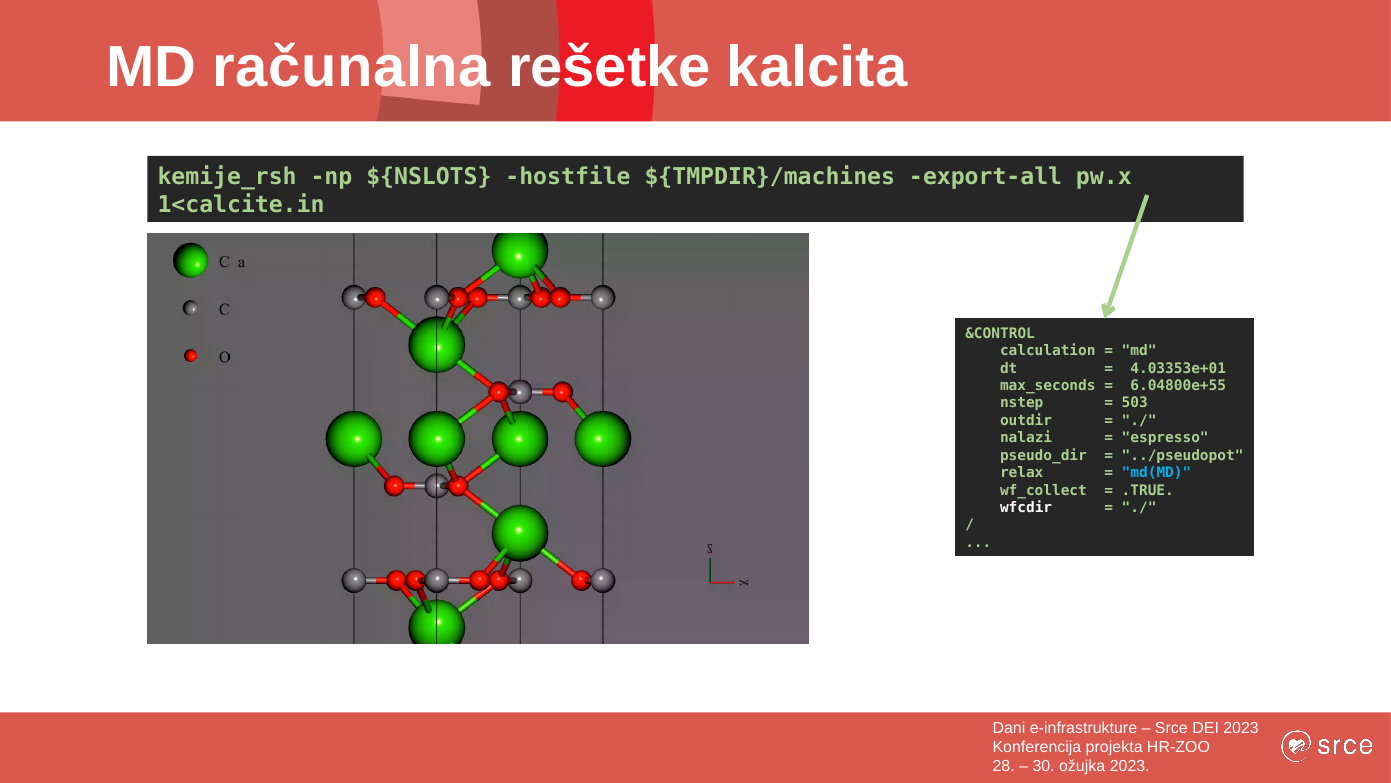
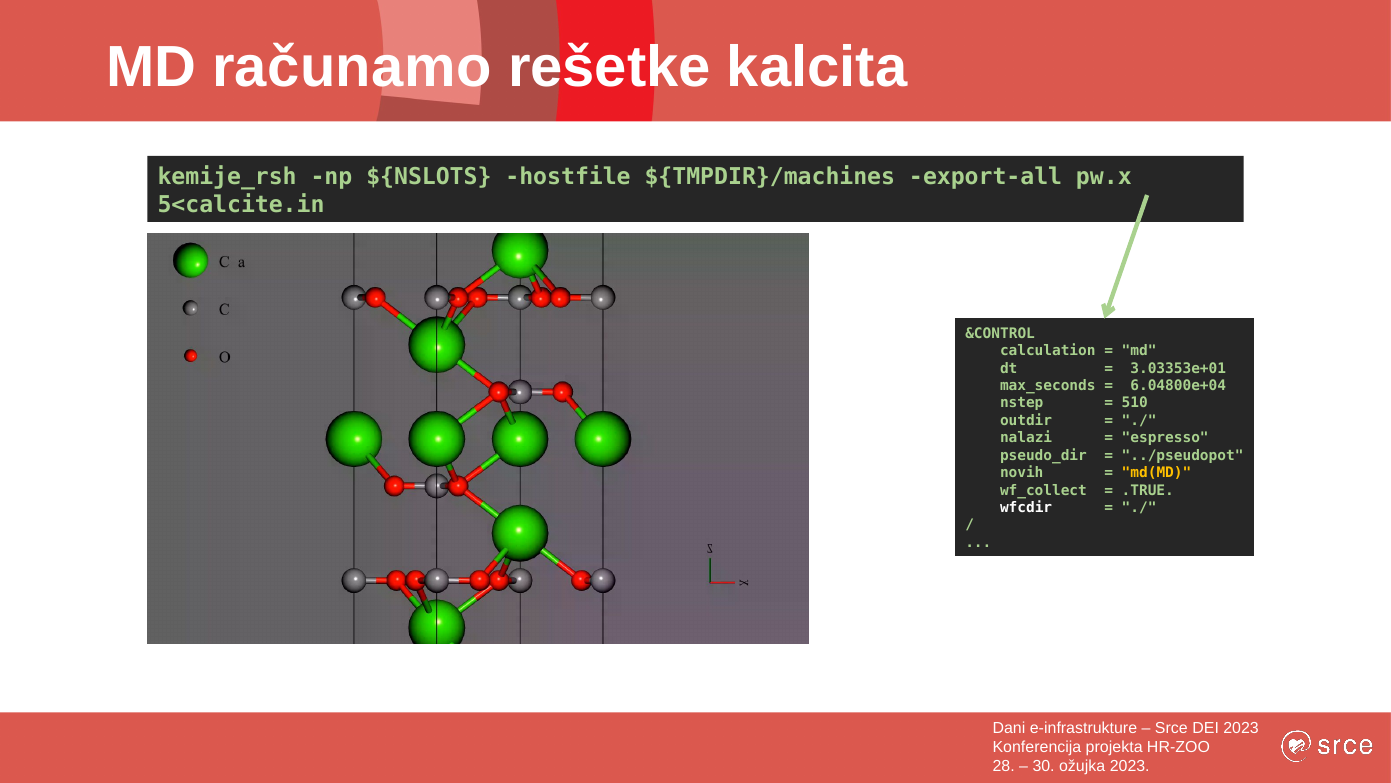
računalna: računalna -> računamo (352, 67)
1<calcite.in: 1<calcite.in -> 5<calcite.in (241, 204)
4.03353e+01: 4.03353e+01 -> 3.03353e+01 (1178, 368)
6.04800e+55: 6.04800e+55 -> 6.04800e+04 (1178, 385)
503: 503 -> 510 (1135, 403)
relax: relax -> novih (1022, 473)
md(MD colour: light blue -> yellow (1157, 473)
